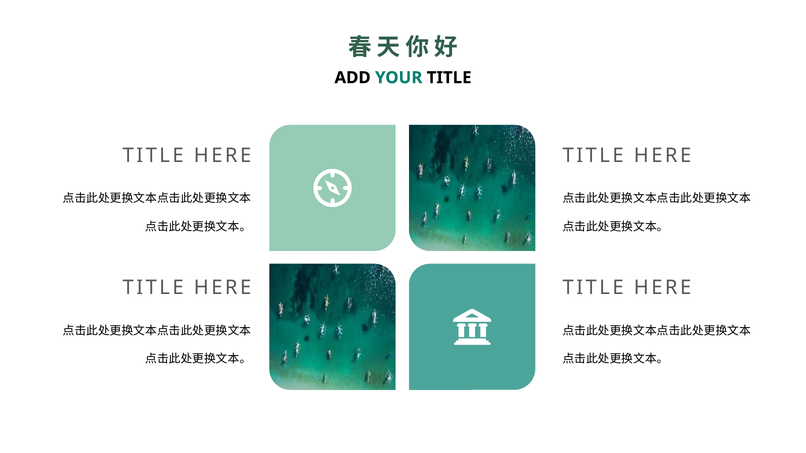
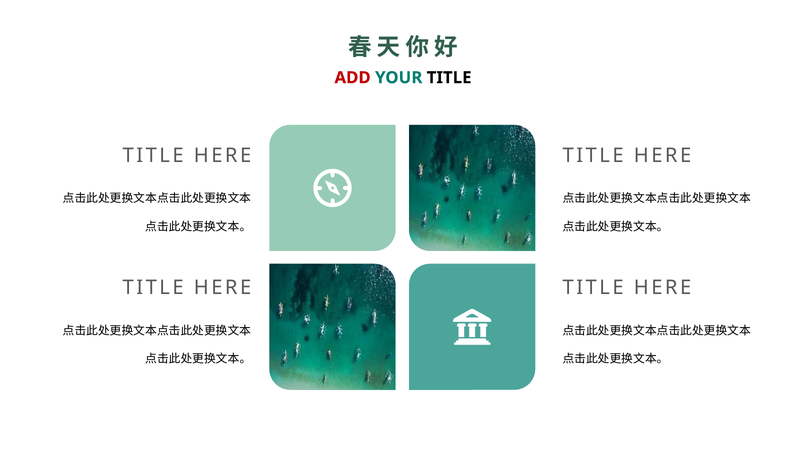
ADD colour: black -> red (353, 78)
